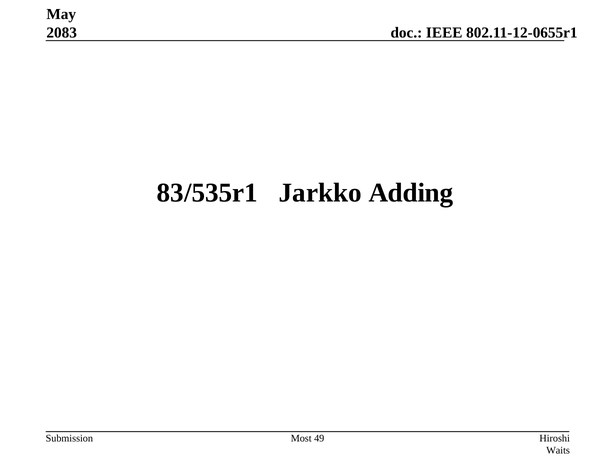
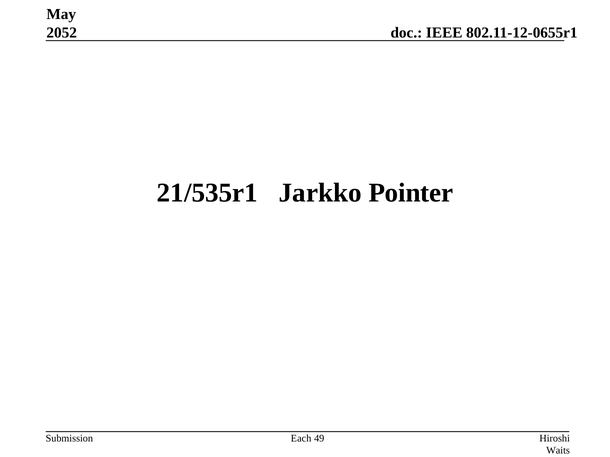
2083: 2083 -> 2052 (62, 33)
83/535r1: 83/535r1 -> 21/535r1 (207, 193)
Adding: Adding -> Pointer (411, 193)
Most: Most -> Each (301, 439)
